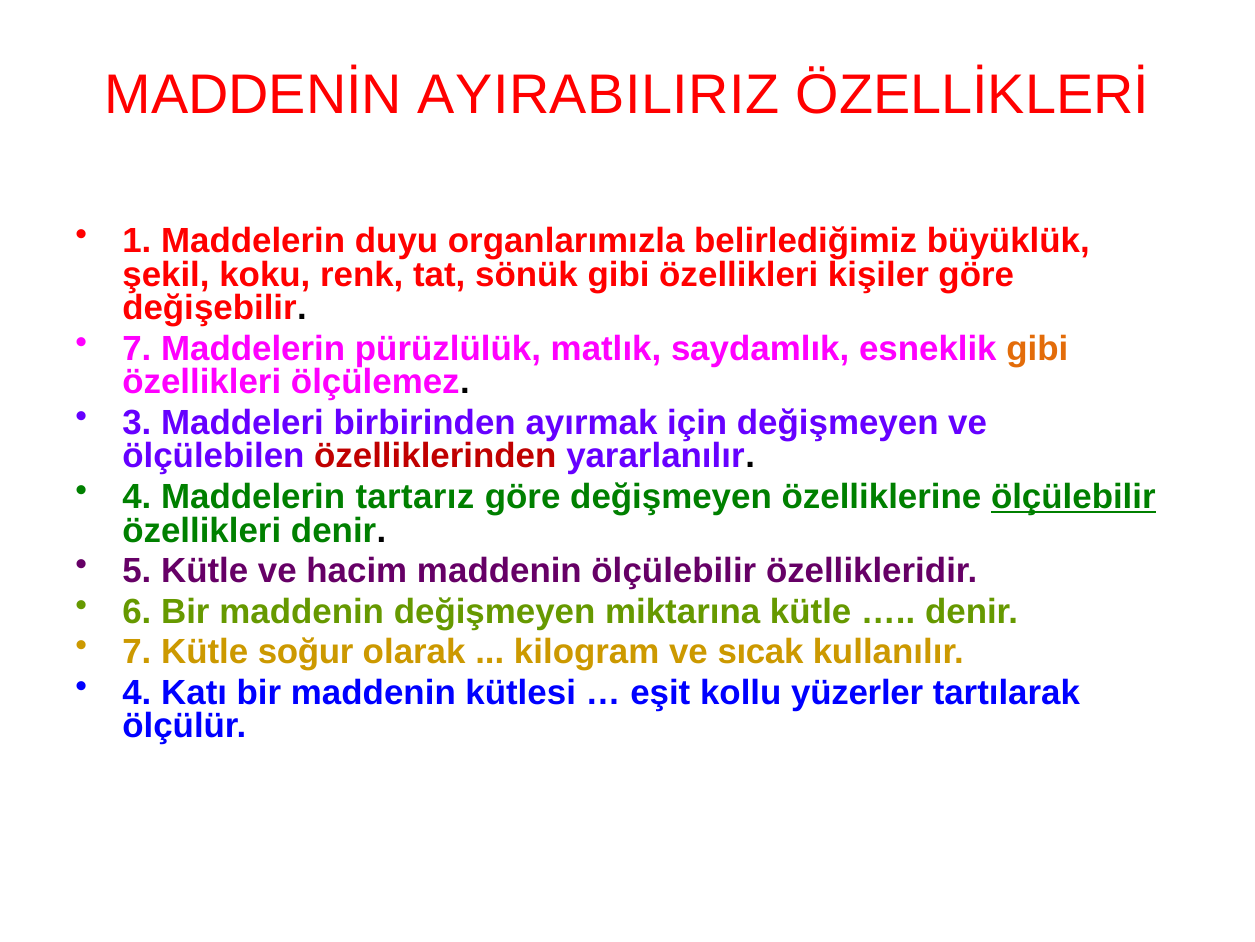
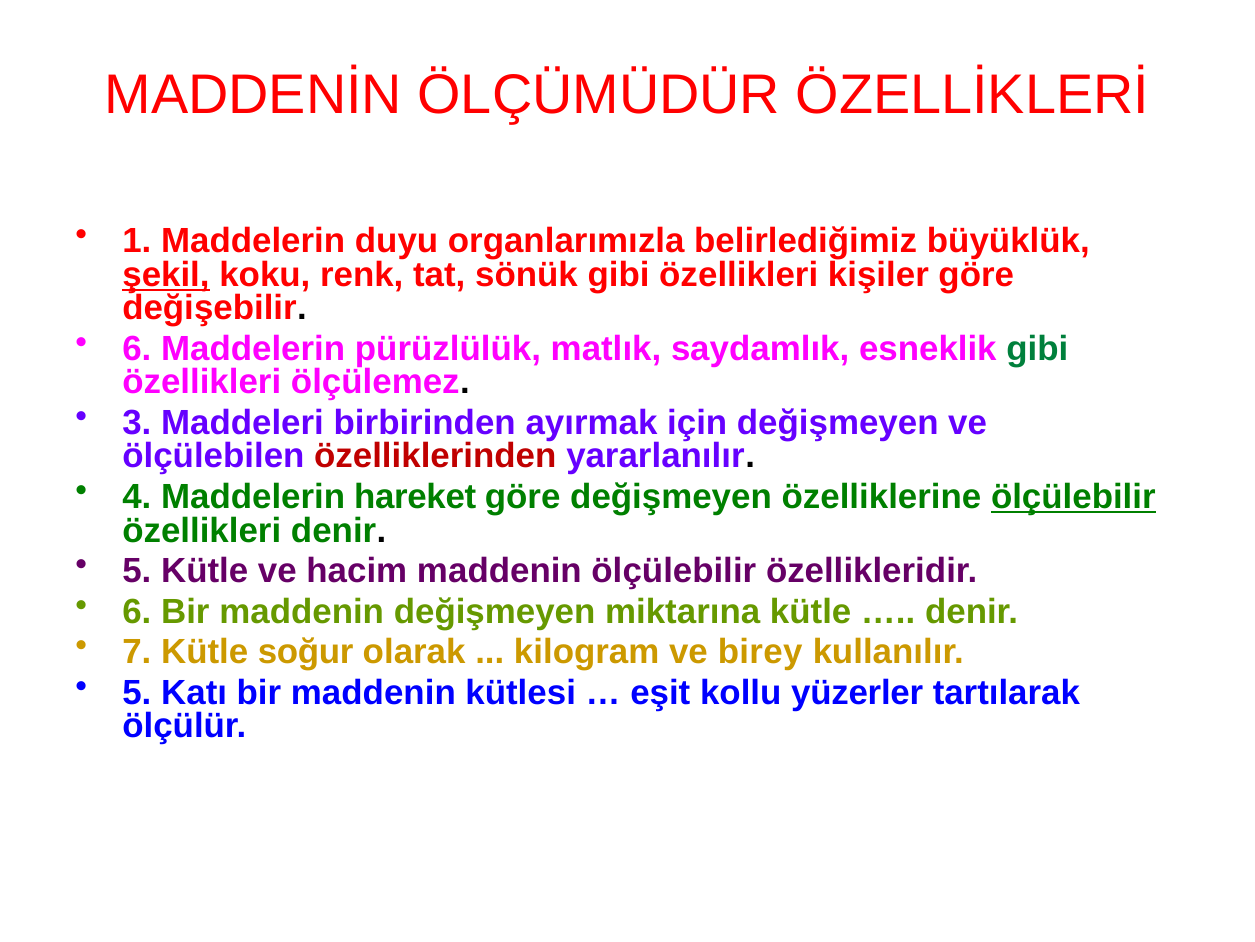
AYIRABILIRIZ: AYIRABILIRIZ -> ÖLÇÜMÜDÜR (599, 95)
şekil underline: none -> present (166, 275)
7: 7 -> 6 (137, 349)
gibi colour: orange -> green (1037, 349)
tartarız: tartarız -> hareket (415, 497)
sıcak: sıcak -> birey (760, 651)
4: 4 -> 5 (137, 692)
